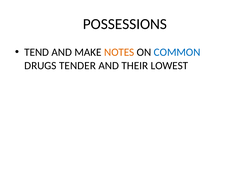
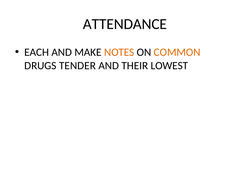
POSSESSIONS: POSSESSIONS -> ATTENDANCE (125, 24)
TEND: TEND -> EACH (37, 52)
COMMON colour: blue -> orange (177, 52)
